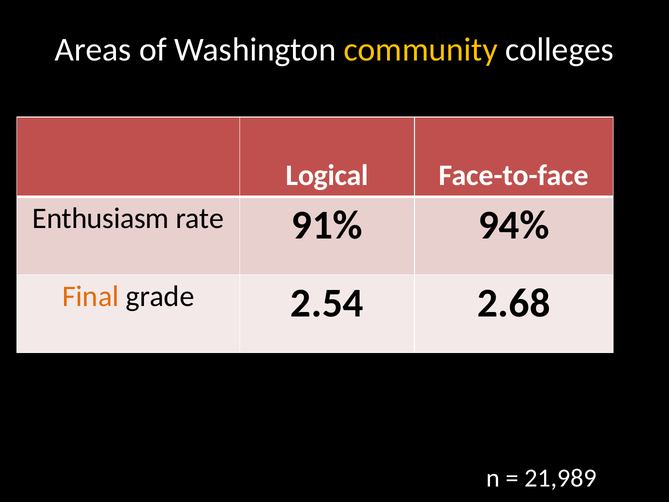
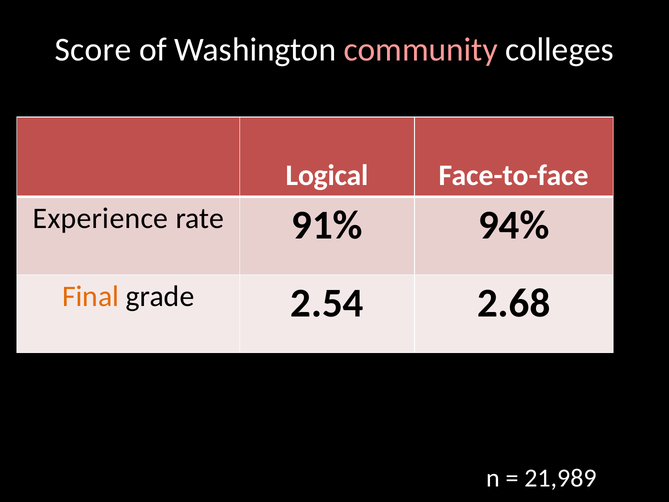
Areas: Areas -> Score (93, 50)
community colour: yellow -> pink (421, 50)
Enthusiasm: Enthusiasm -> Experience (101, 218)
